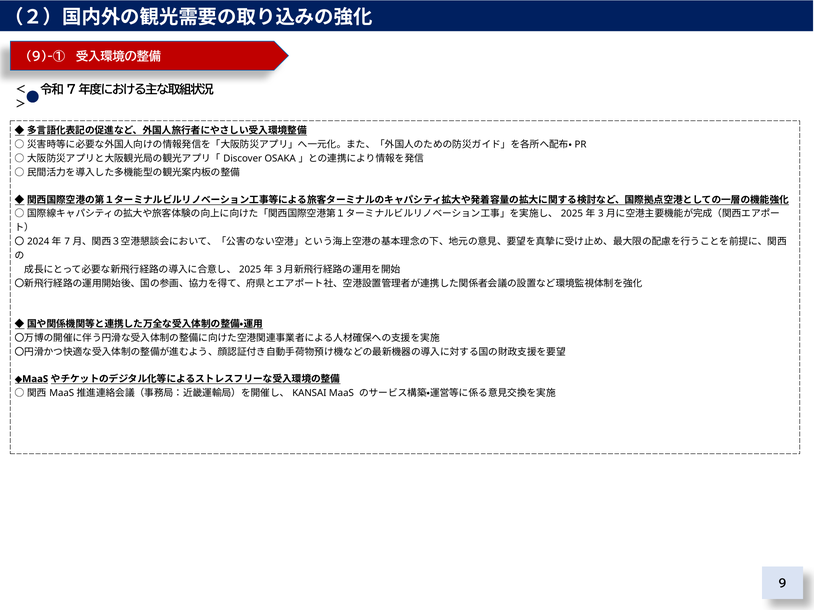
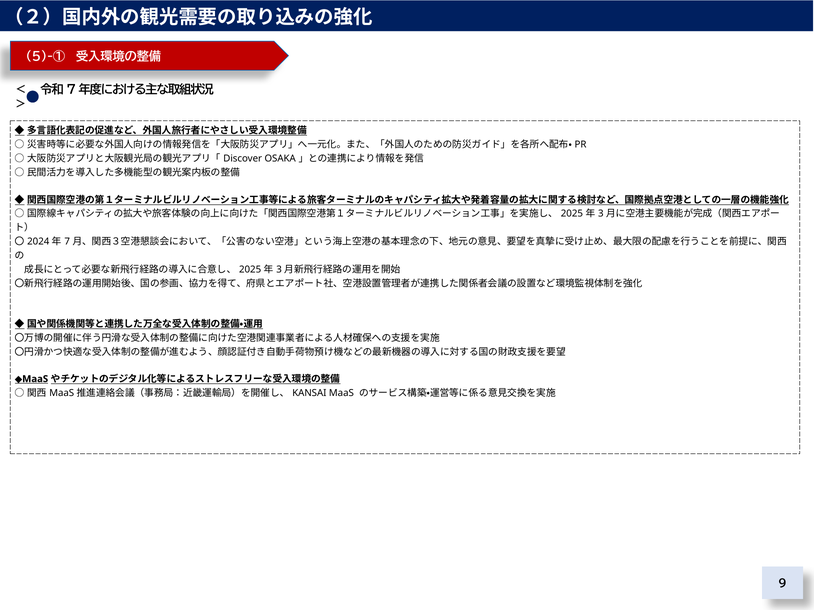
9)-①: 9)-① -> 5)-① (45, 57)
